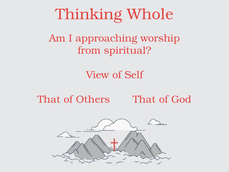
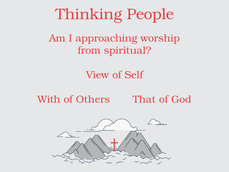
Whole: Whole -> People (150, 14)
That: That -> With (49, 99)
